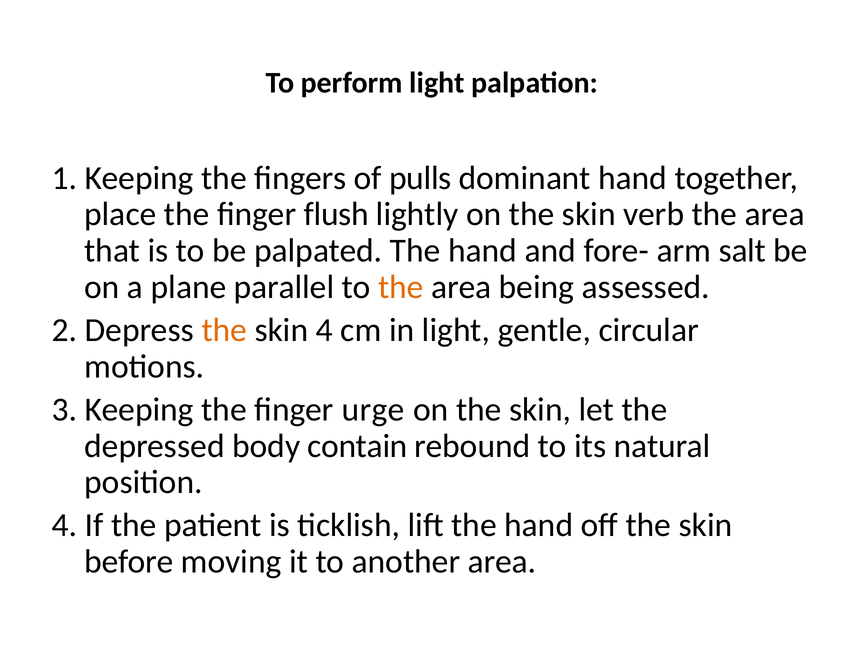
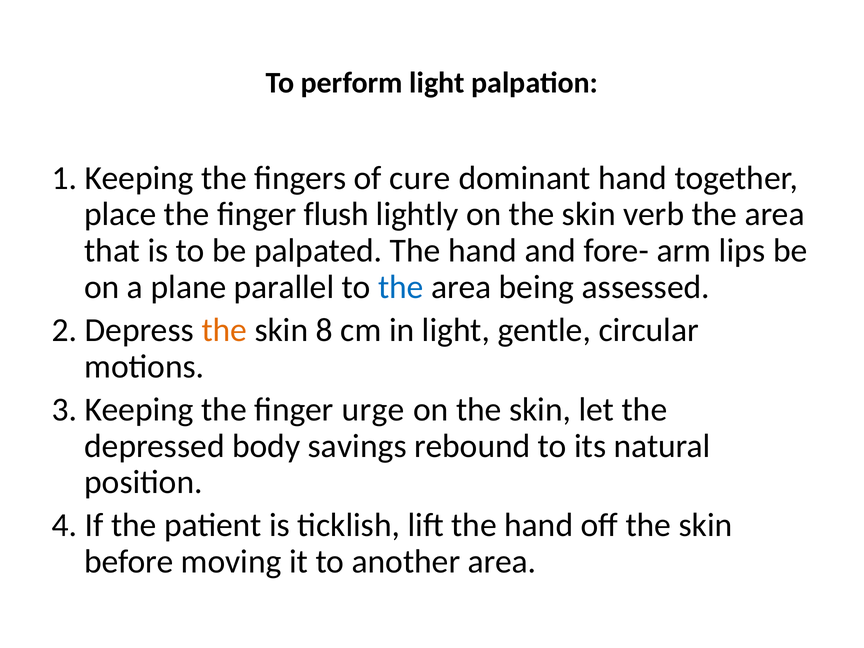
pulls: pulls -> cure (420, 178)
salt: salt -> lips (742, 251)
the colour: orange -> blue (401, 287)
skin 4: 4 -> 8 (324, 330)
contain: contain -> savings (357, 446)
